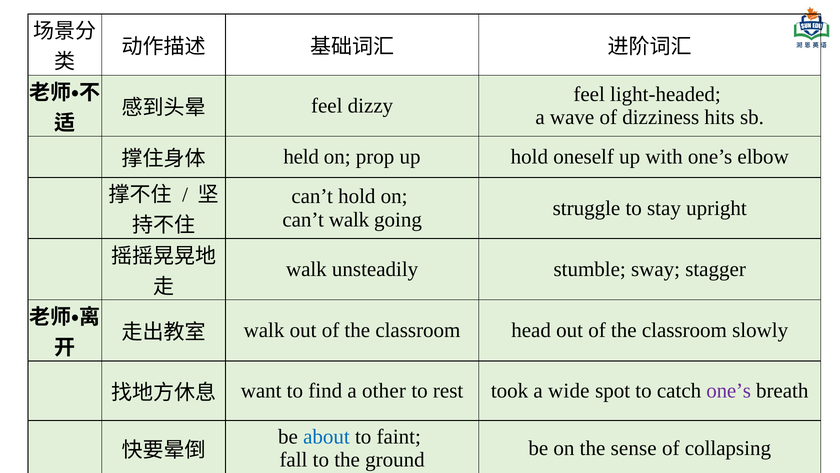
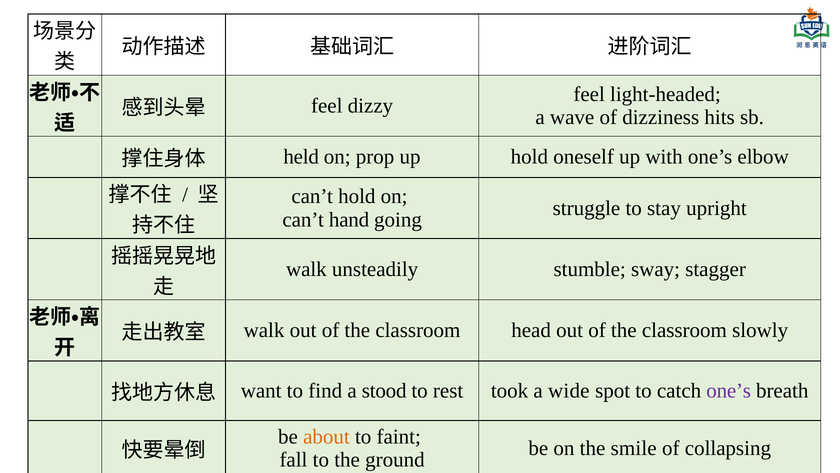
can’t walk: walk -> hand (349, 220)
other: other -> stood (384, 390)
about colour: blue -> orange (326, 436)
sense: sense -> smile (634, 448)
